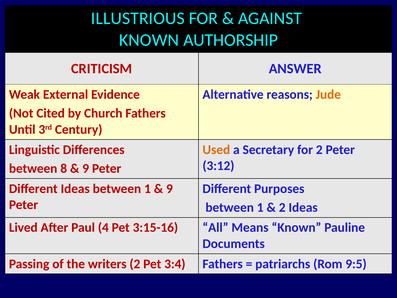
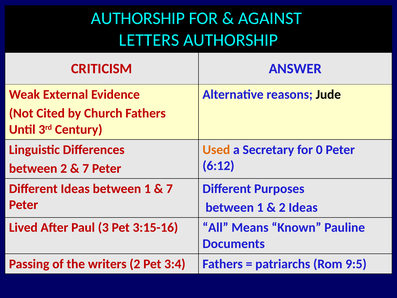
ILLUSTRIOUS: ILLUSTRIOUS -> AUTHORSHIP (138, 18)
KNOWN: KNOWN -> LETTERS (149, 40)
Jude colour: orange -> black (328, 94)
for 2: 2 -> 0 (319, 150)
3:12: 3:12 -> 6:12 (218, 166)
between 8: 8 -> 2 (64, 168)
9: 9 -> 7 (86, 168)
9: 9 -> 7 (170, 188)
4: 4 -> 3 (103, 227)
